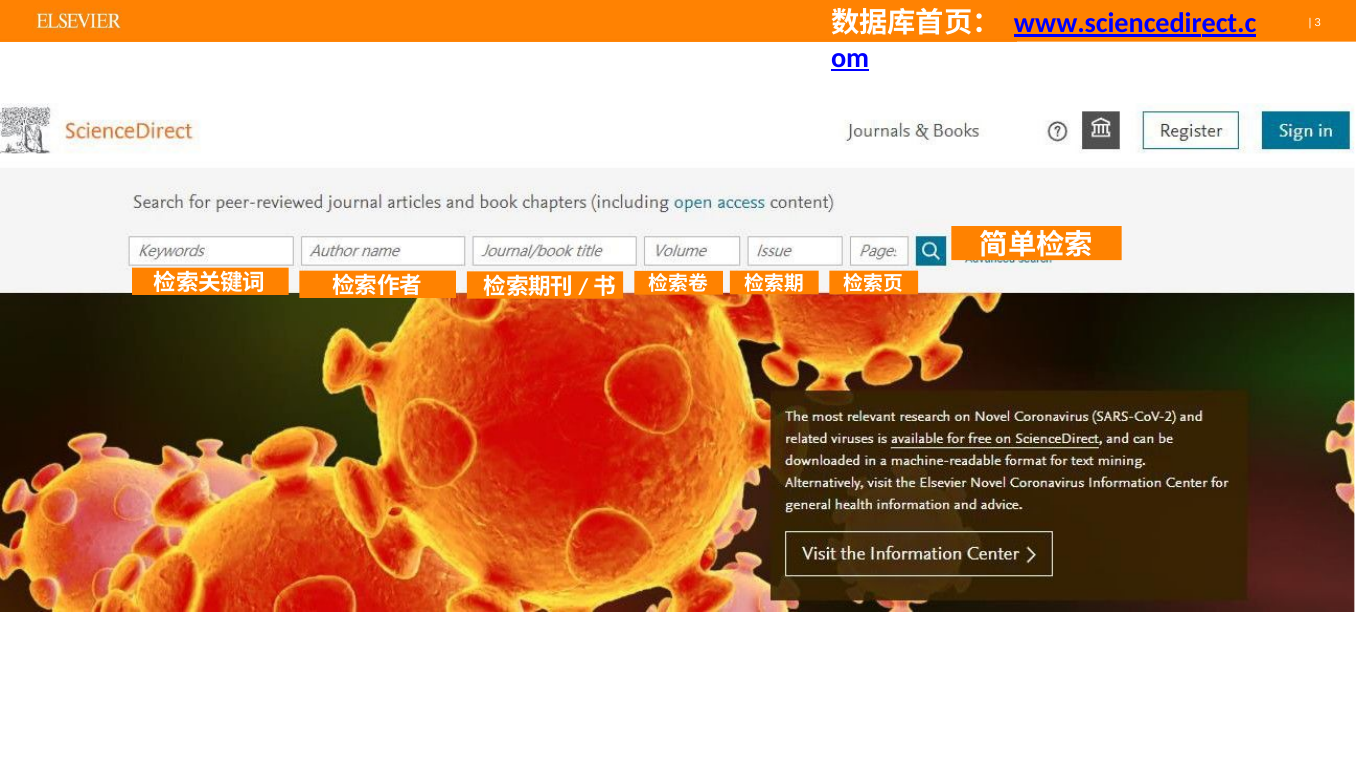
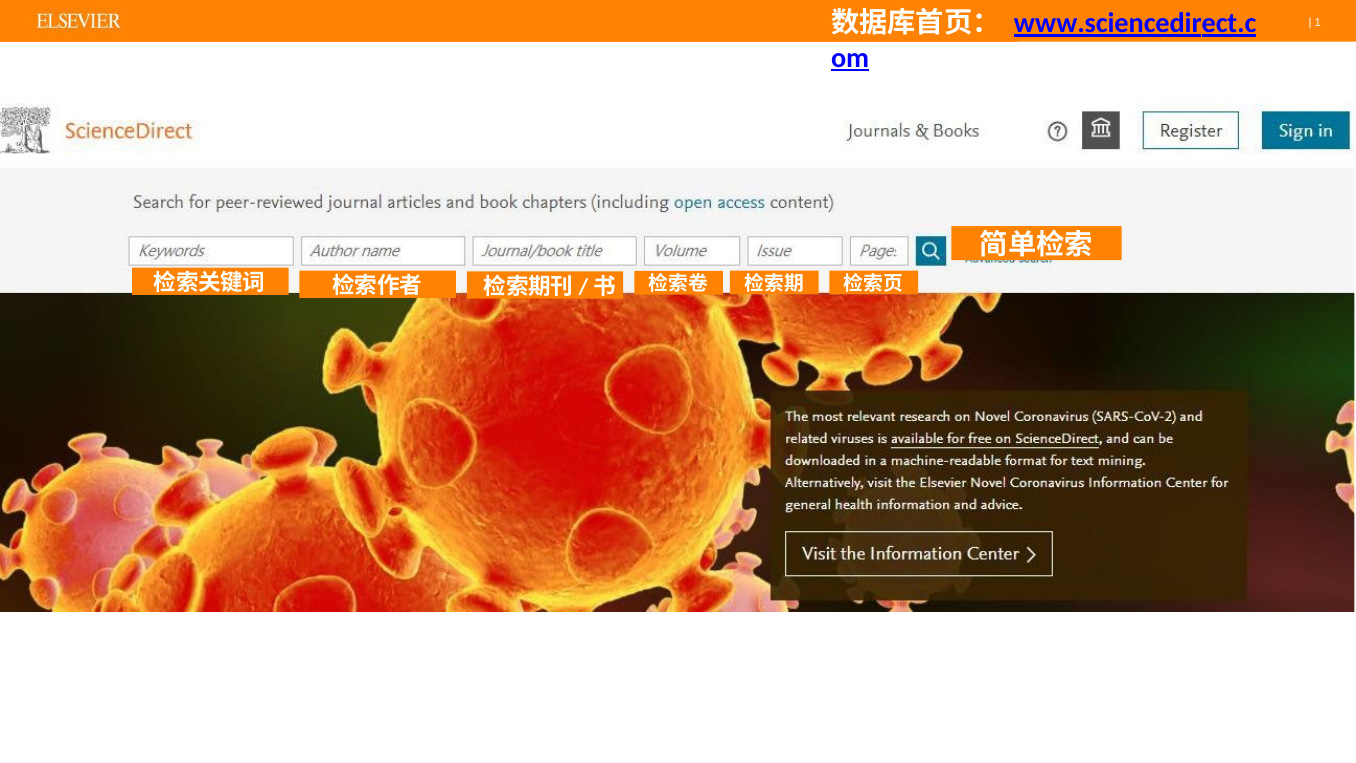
3: 3 -> 1 (1318, 22)
